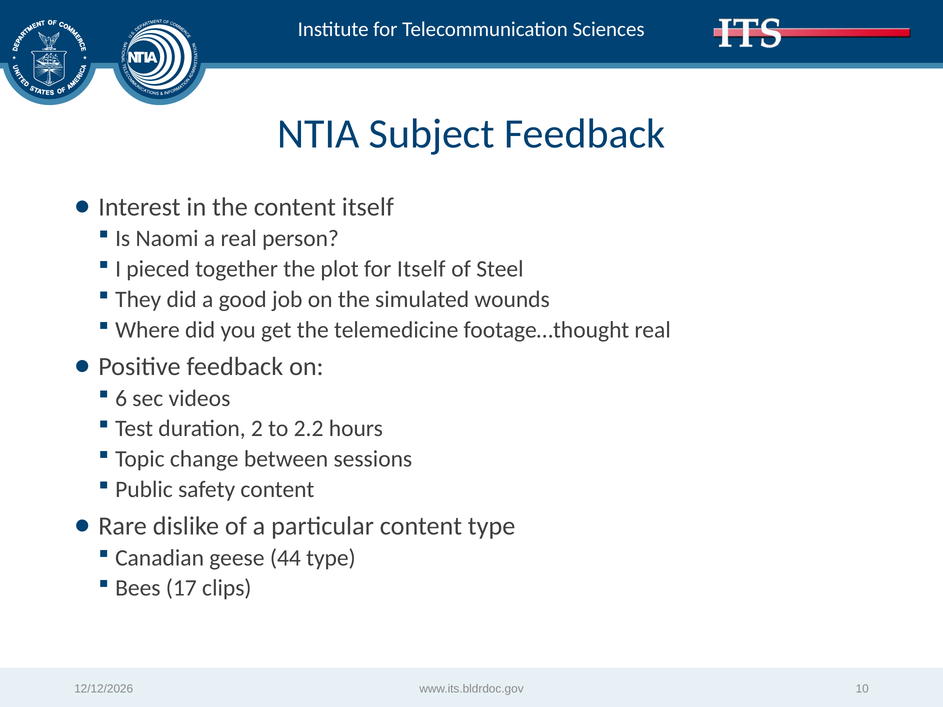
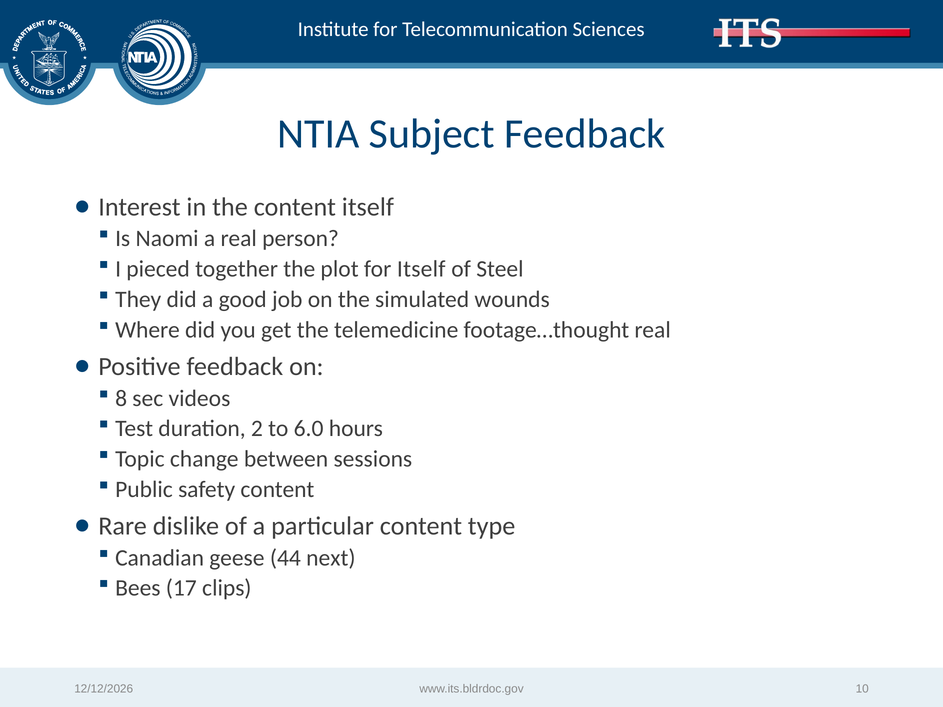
6: 6 -> 8 (121, 398)
2.2: 2.2 -> 6.0 (309, 429)
44 type: type -> next (331, 558)
